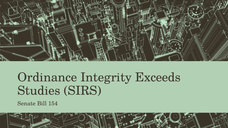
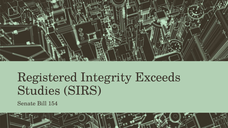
Ordinance: Ordinance -> Registered (47, 78)
